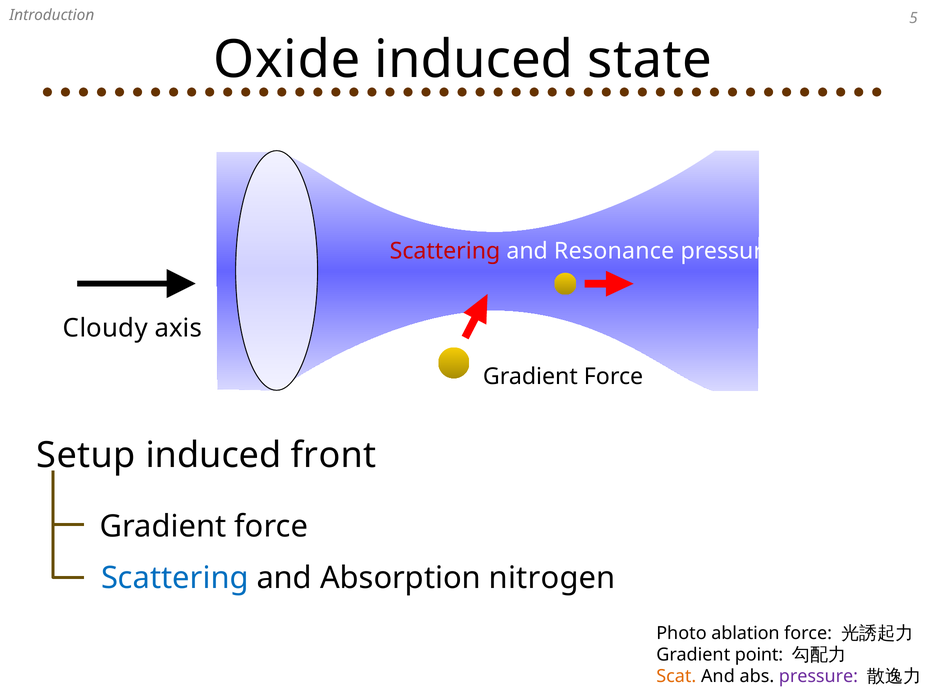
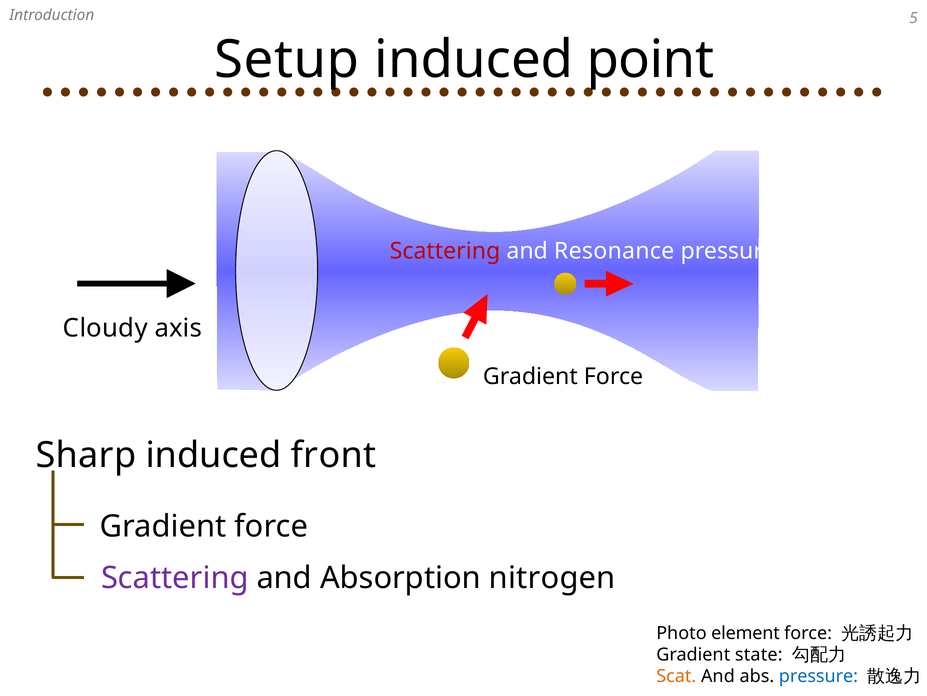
Oxide: Oxide -> Setup (287, 60)
state: state -> point (650, 60)
Setup: Setup -> Sharp (86, 455)
Scattering colour: blue -> purple (175, 577)
ablation: ablation -> element (745, 632)
point: point -> state (759, 654)
pressure colour: purple -> blue (818, 676)
